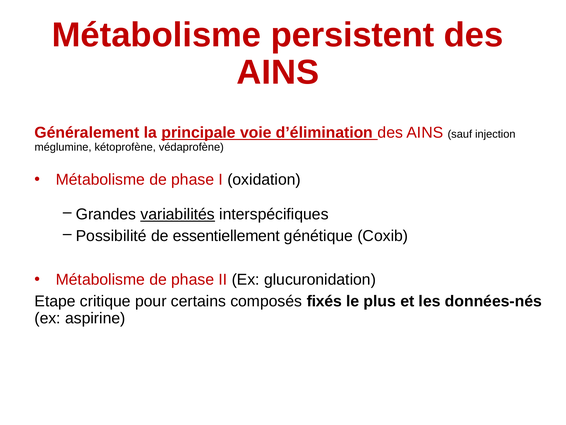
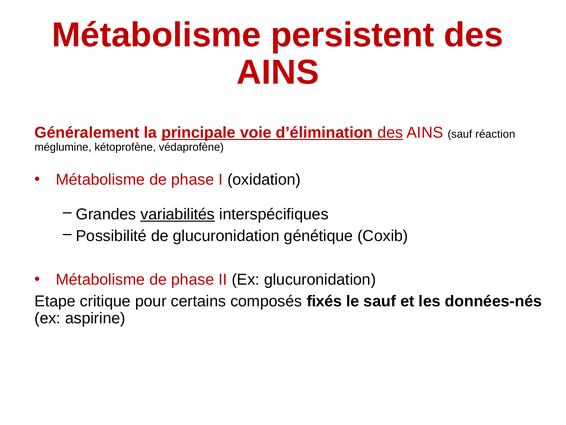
des underline: none -> present (390, 132)
injection: injection -> réaction (495, 134)
de essentiellement: essentiellement -> glucuronidation (226, 236)
le plus: plus -> sauf (380, 301)
